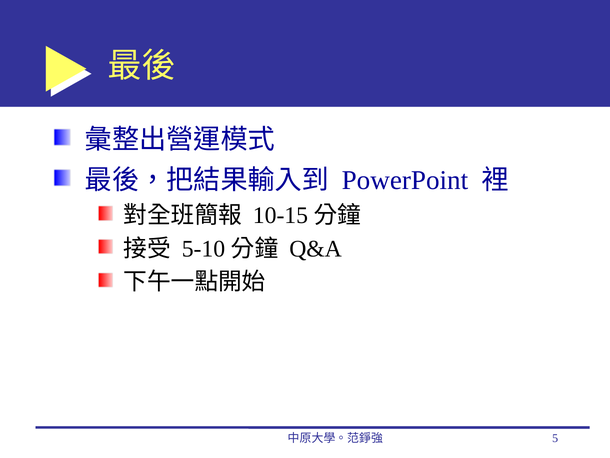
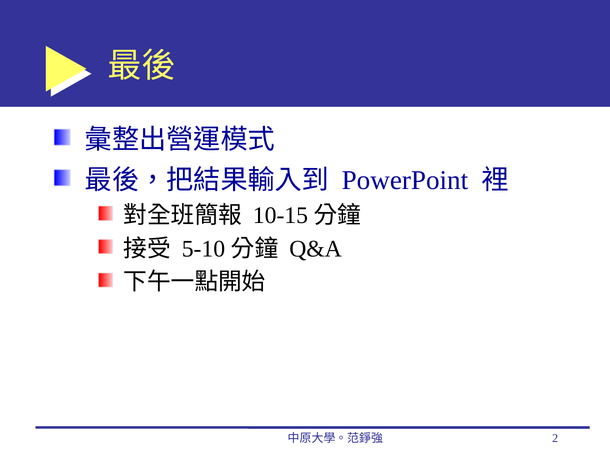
5: 5 -> 2 (555, 438)
